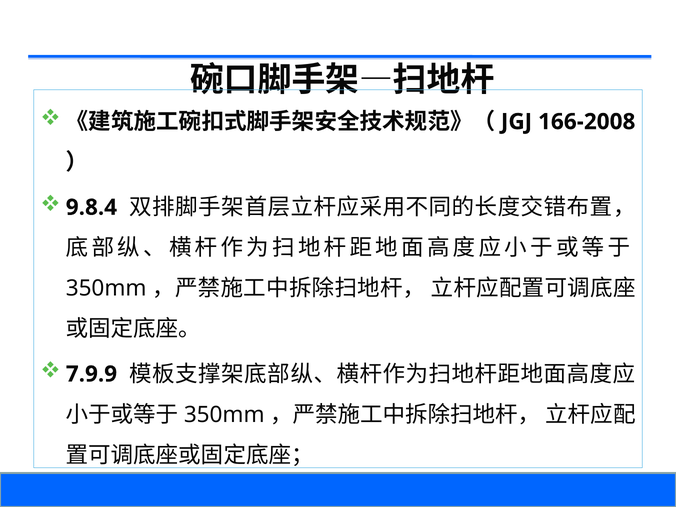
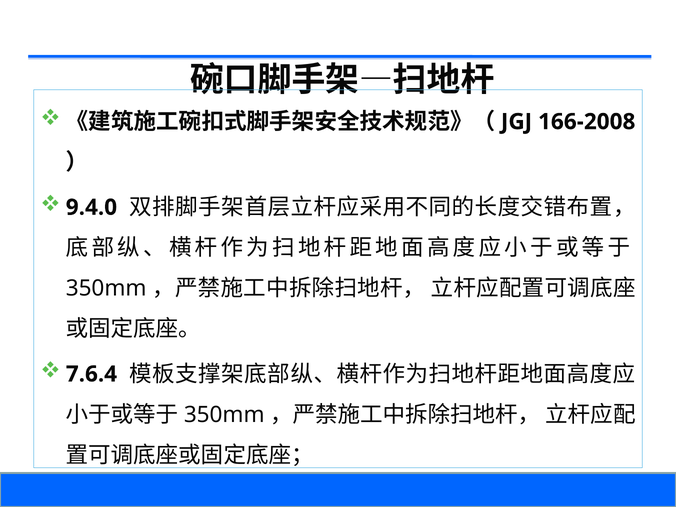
9.8.4: 9.8.4 -> 9.4.0 (91, 207)
7.9.9: 7.9.9 -> 7.6.4 (91, 374)
